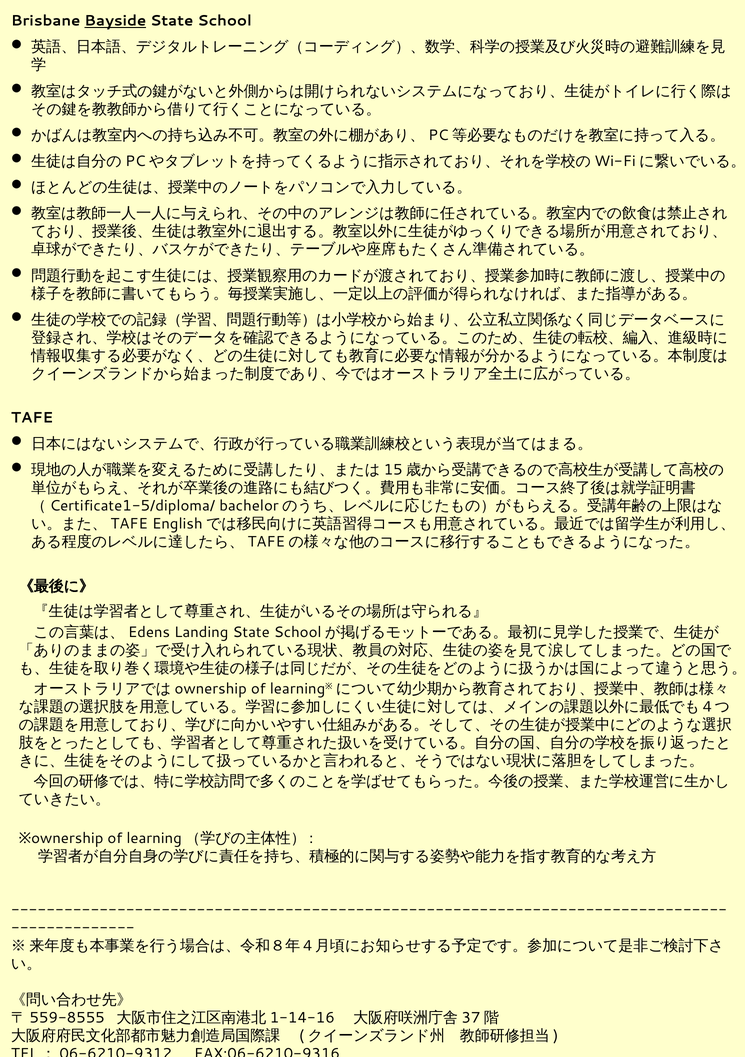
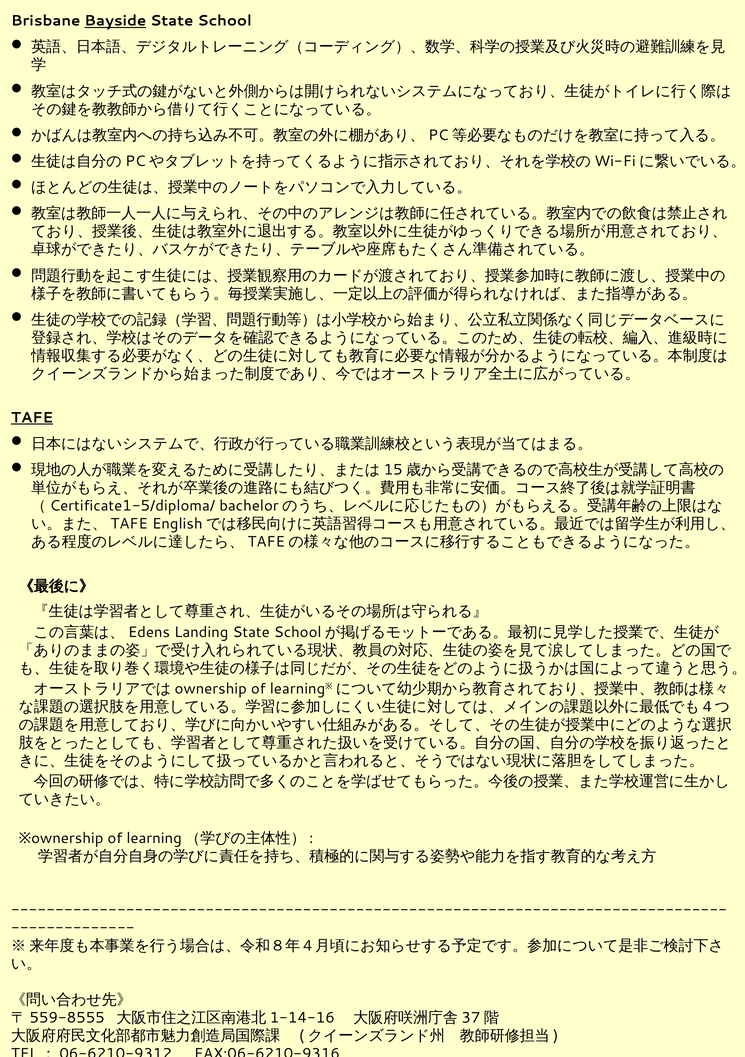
TAFE underline: none -> present (32, 418)
